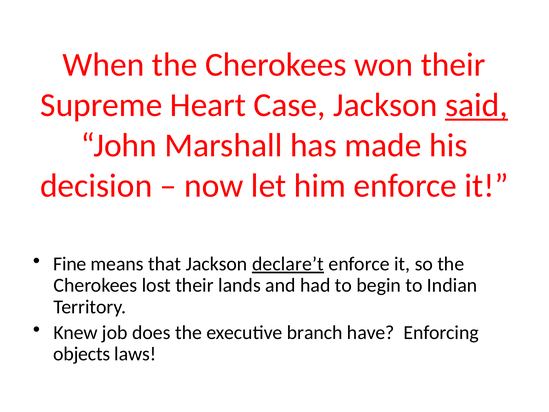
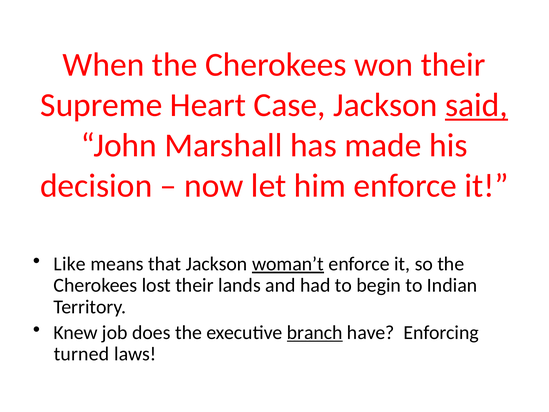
Fine: Fine -> Like (70, 264)
declare’t: declare’t -> woman’t (288, 264)
branch underline: none -> present (315, 332)
objects: objects -> turned (82, 354)
